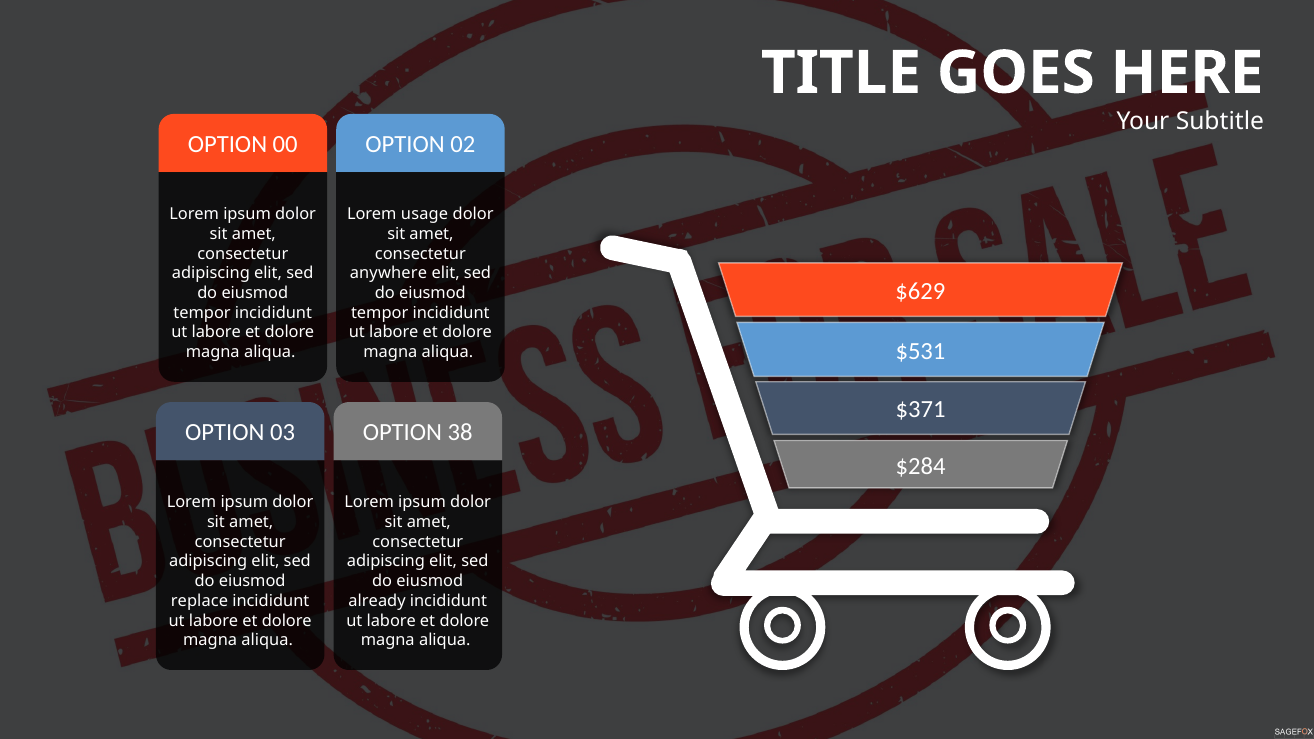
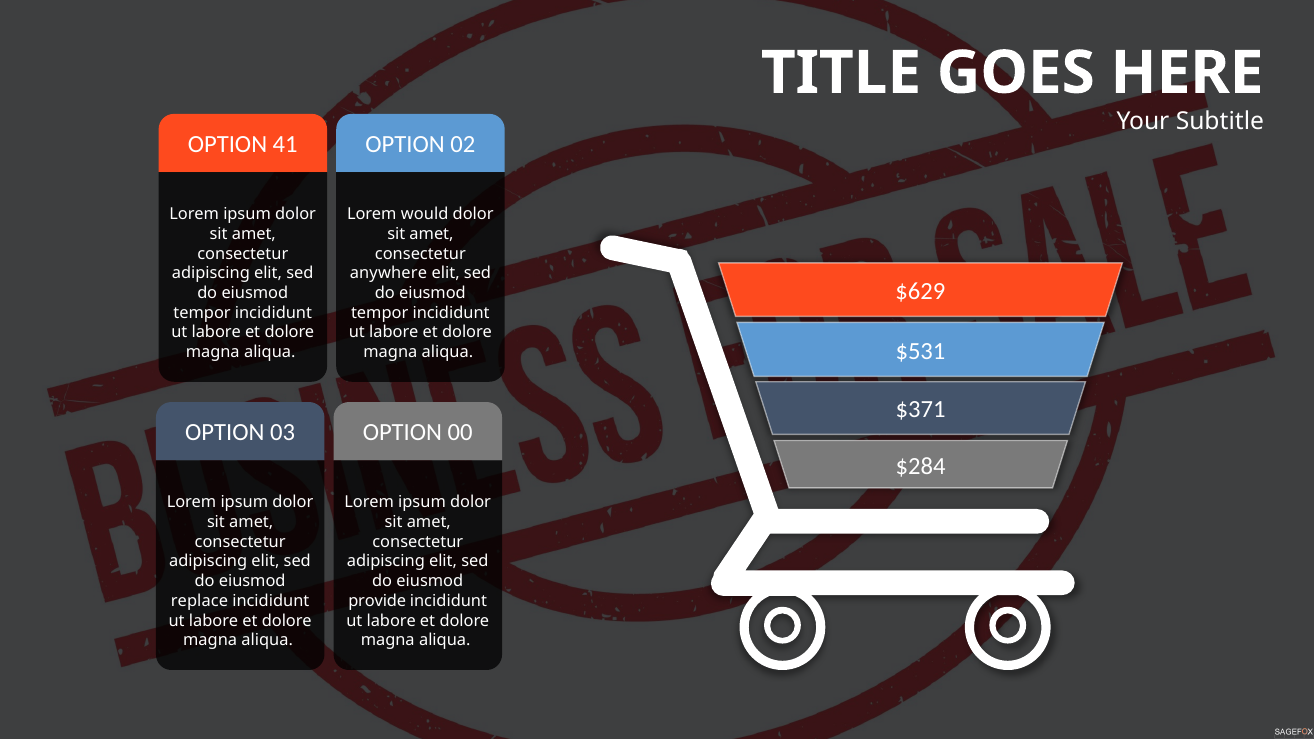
00: 00 -> 41 (285, 145)
usage: usage -> would (425, 214)
38: 38 -> 00 (460, 433)
already: already -> provide (377, 601)
